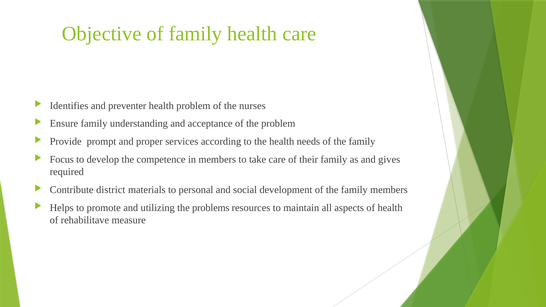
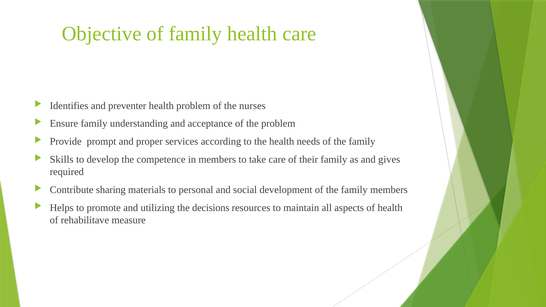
Focus: Focus -> Skills (62, 160)
district: district -> sharing (111, 190)
problems: problems -> decisions (211, 208)
